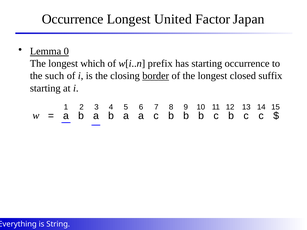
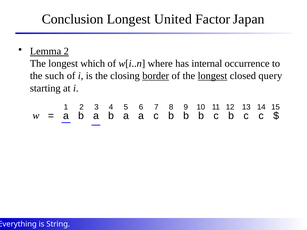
Occurrence: Occurrence -> Conclusion (73, 19)
Lemma 0: 0 -> 2 (66, 51)
prefix: prefix -> where (160, 64)
has starting: starting -> internal (207, 64)
longest underline: none -> present (212, 76)
suffix: suffix -> query (270, 76)
